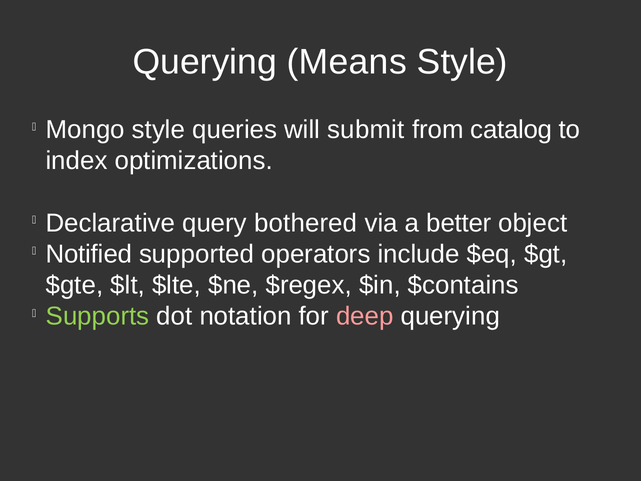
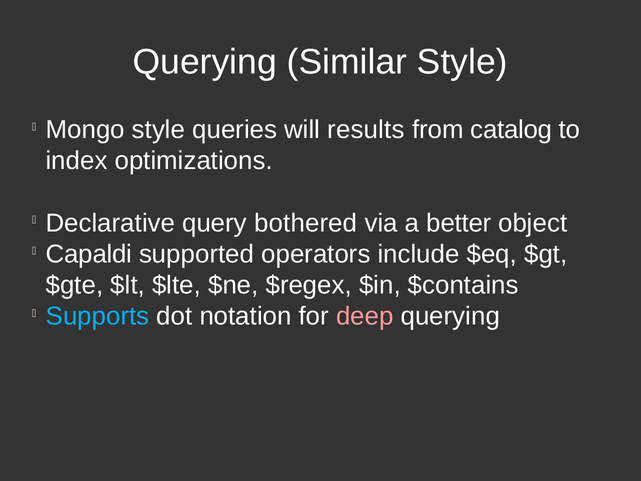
Means: Means -> Similar (347, 62)
submit: submit -> results (366, 130)
Notified: Notified -> Capaldi (89, 254)
Supports colour: light green -> light blue (98, 316)
